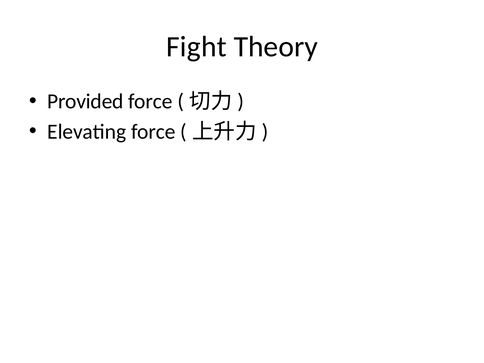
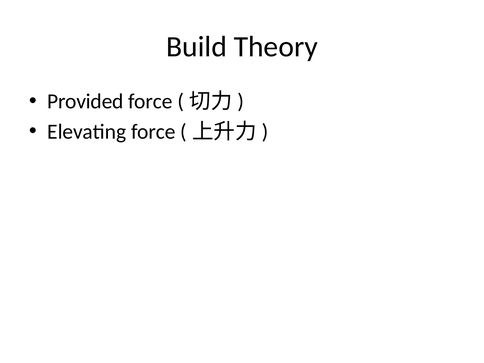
Fight: Fight -> Build (197, 47)
